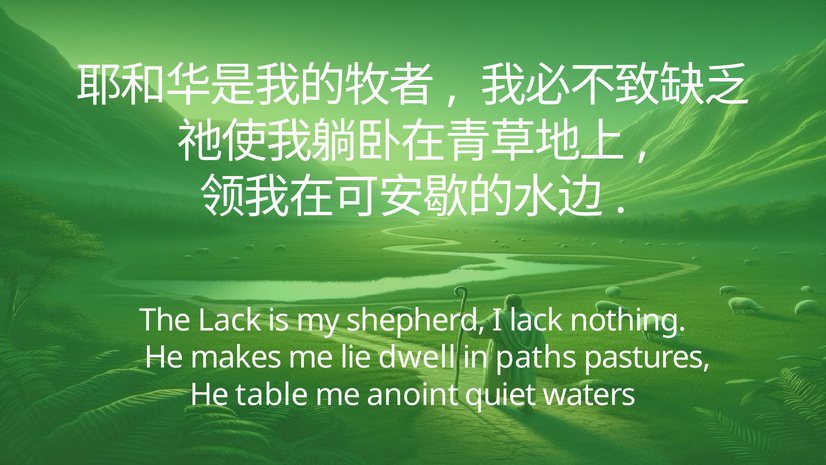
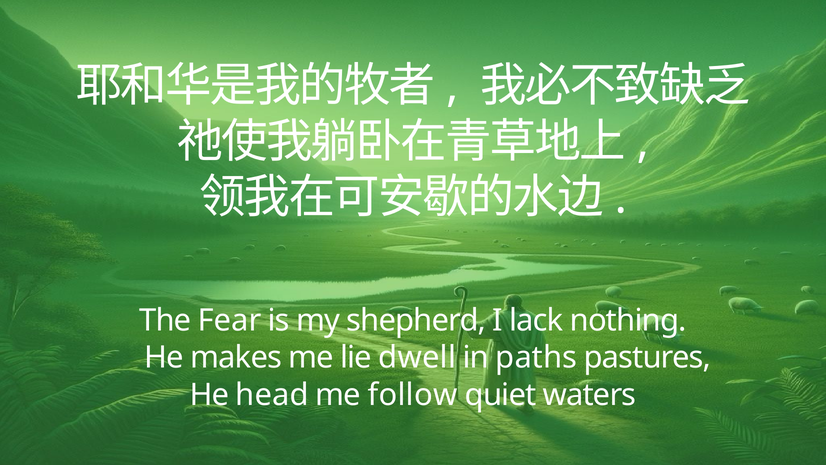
The Lack: Lack -> Fear (230, 320)
table: table -> head (272, 395)
anoint: anoint -> follow (413, 395)
